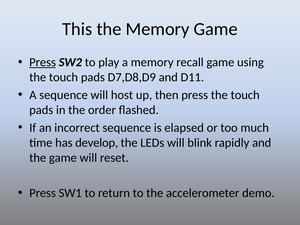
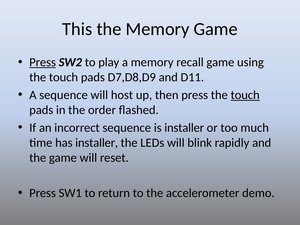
touch underline: none -> present (245, 95)
is elapsed: elapsed -> installer (184, 128)
has develop: develop -> installer (97, 143)
